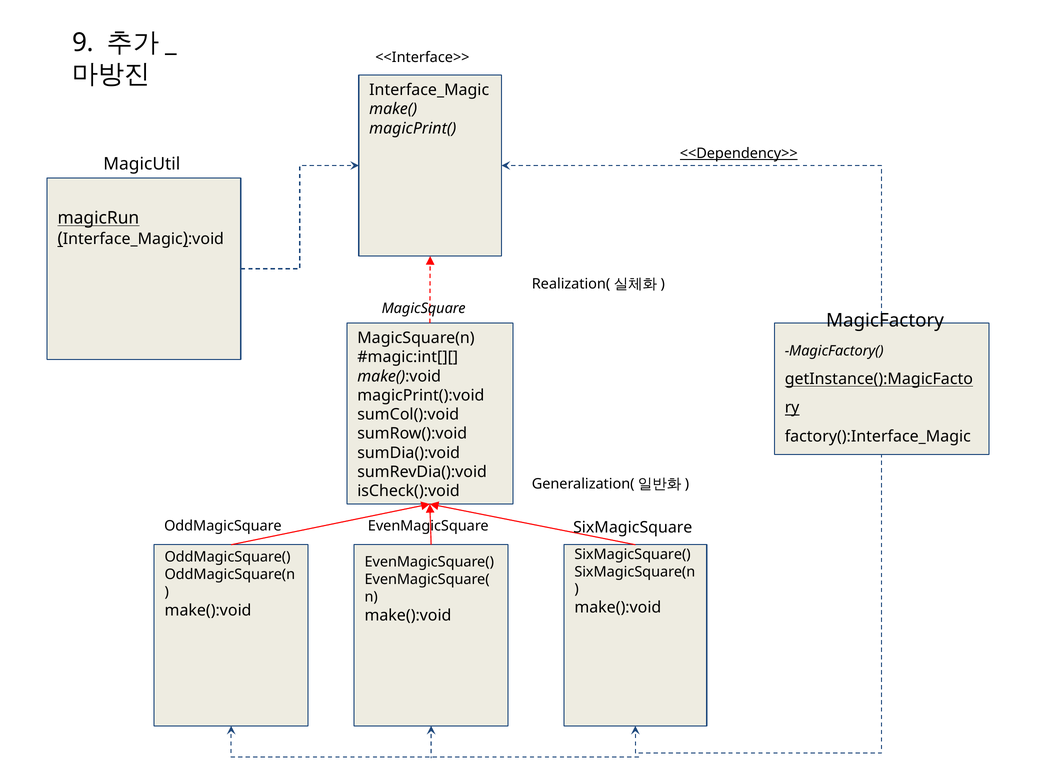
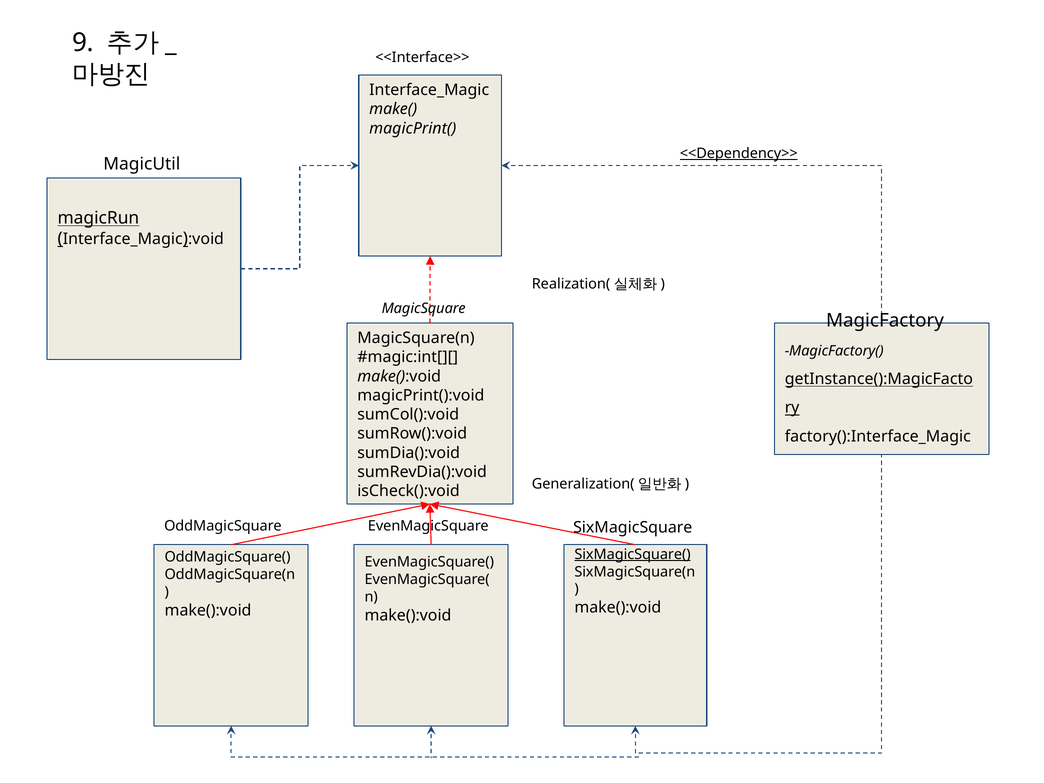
SixMagicSquare( underline: none -> present (633, 554)
